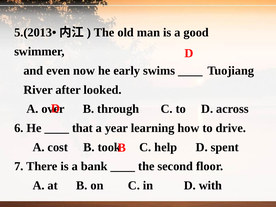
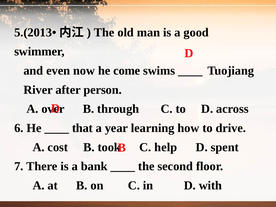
early: early -> come (127, 71)
looked: looked -> person (103, 90)
